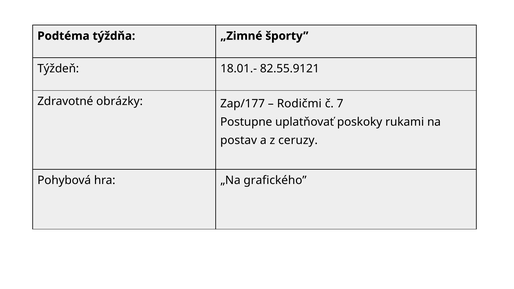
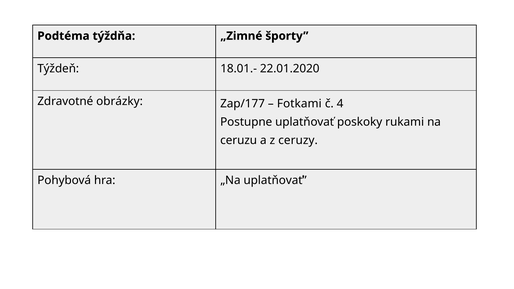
82.55.9121: 82.55.9121 -> 22.01.2020 (290, 69)
Rodičmi: Rodičmi -> Fotkami (299, 104)
7: 7 -> 4 (340, 104)
postav: postav -> ceruzu (239, 140)
„Na grafického: grafického -> uplatňovať (275, 180)
